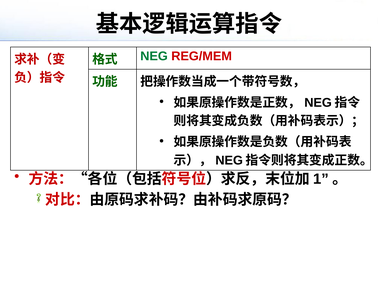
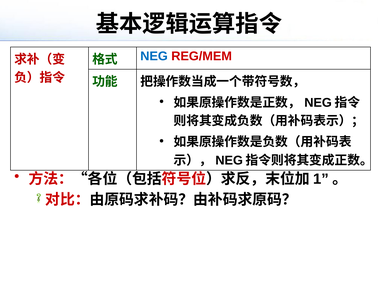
NEG colour: green -> blue (154, 56)
